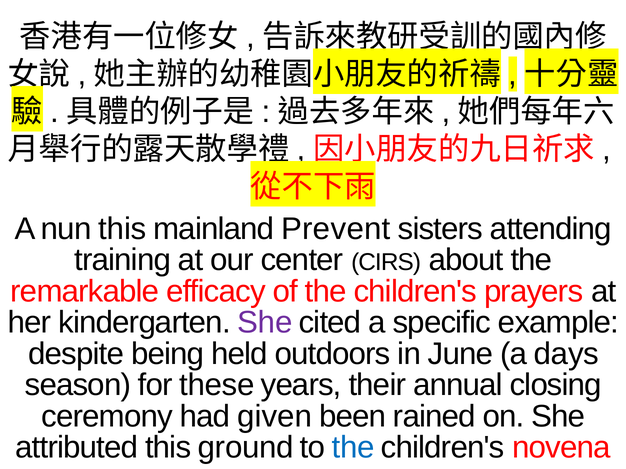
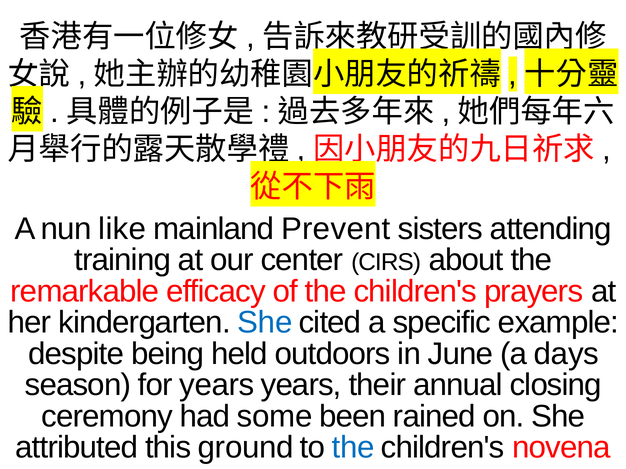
nun this: this -> like (122, 229)
She colour: purple -> blue (265, 323)
for these: these -> years (217, 385)
given: given -> some (275, 417)
